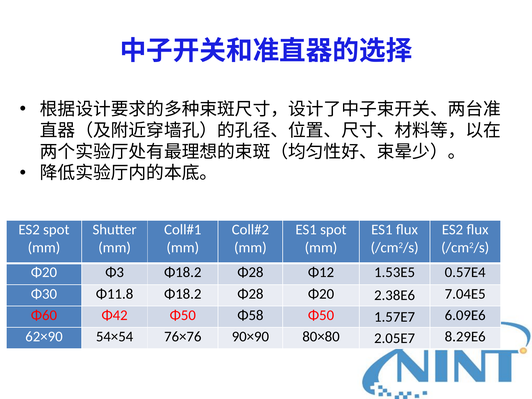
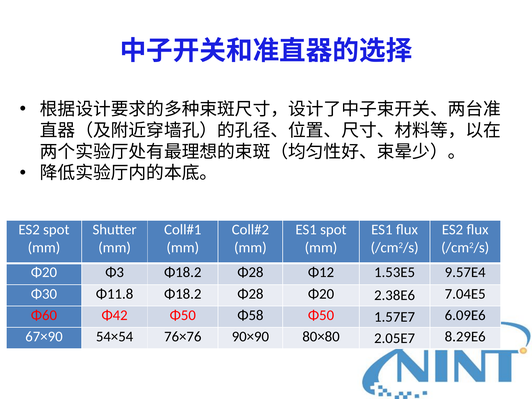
0.57E4: 0.57E4 -> 9.57E4 (465, 272)
62×90: 62×90 -> 67×90 (44, 337)
